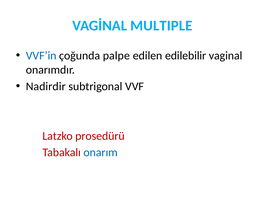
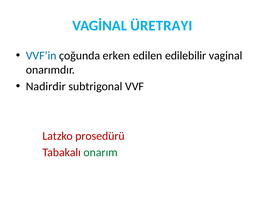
MULTIPLE: MULTIPLE -> ÜRETRAYI (161, 26)
palpe: palpe -> erken (116, 56)
onarım colour: blue -> green (101, 152)
